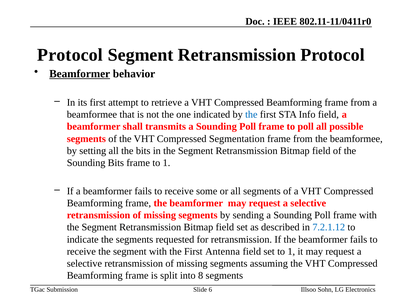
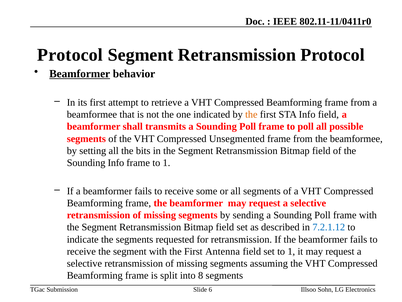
the colour: blue -> orange (251, 114)
Segmentation: Segmentation -> Unsegmented (237, 138)
Sounding Bits: Bits -> Info (116, 163)
